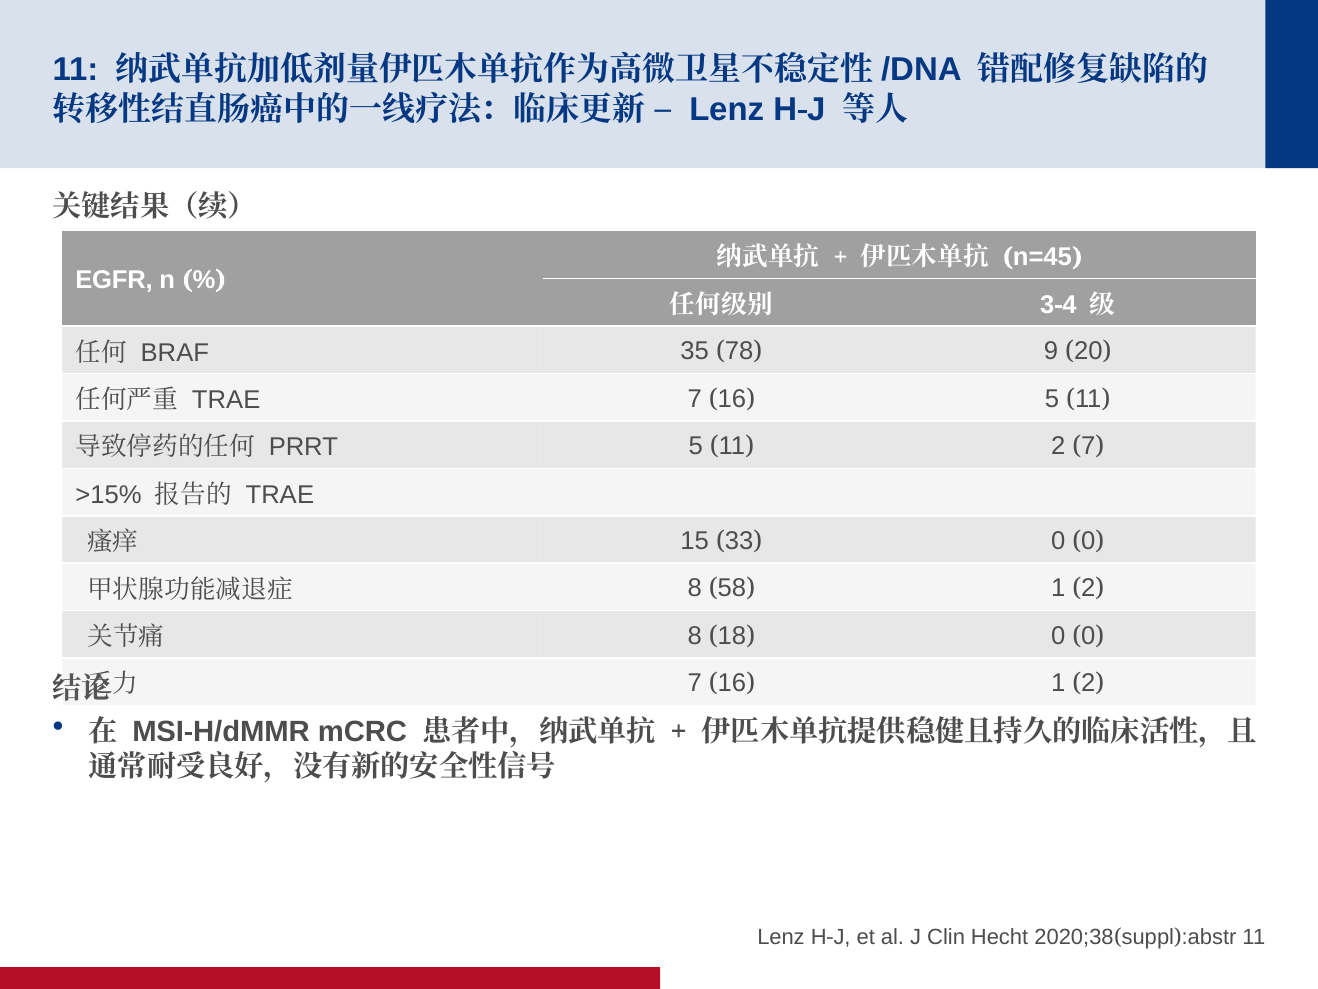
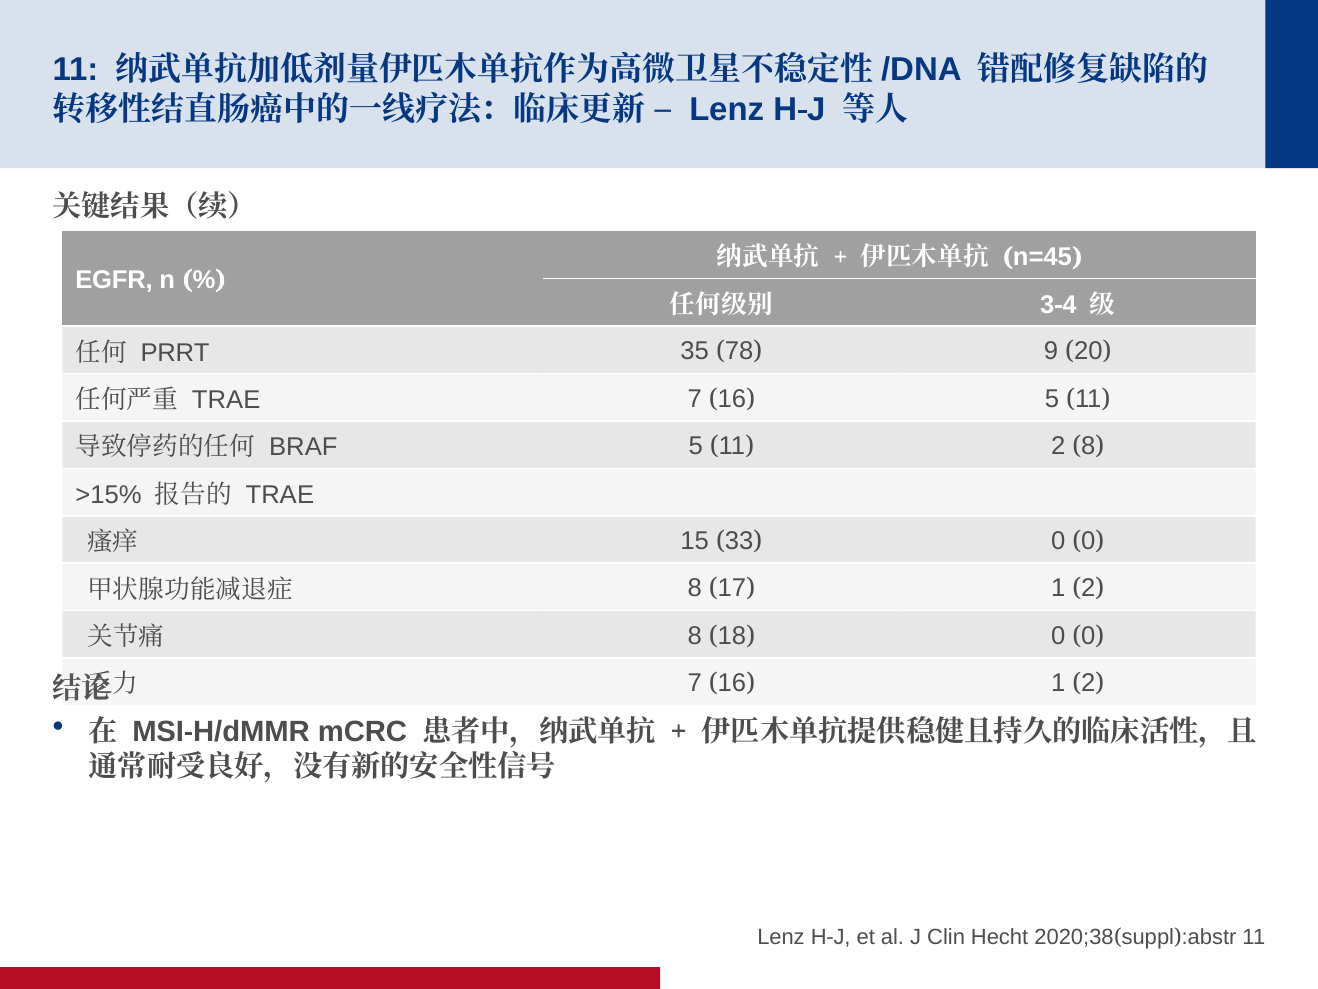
BRAF: BRAF -> PRRT (175, 352)
PRRT: PRRT -> BRAF (303, 447)
7: 7 -> 8 (1088, 446)
58: 58 -> 17 (732, 588)
